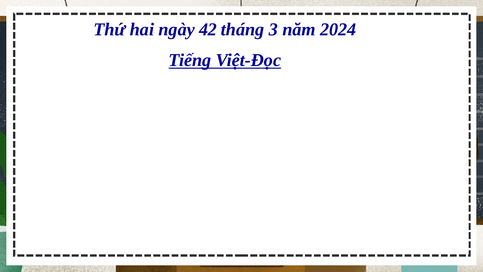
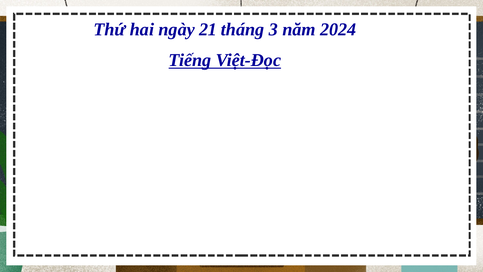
42: 42 -> 21 (208, 29)
